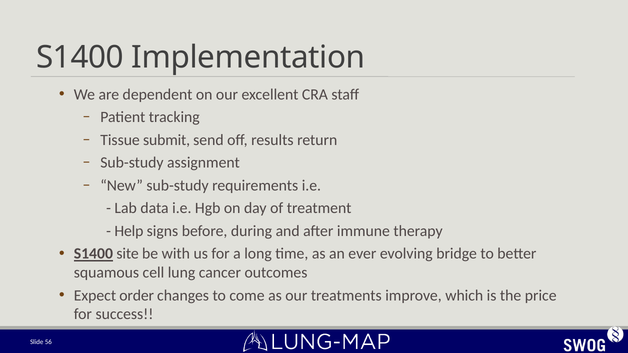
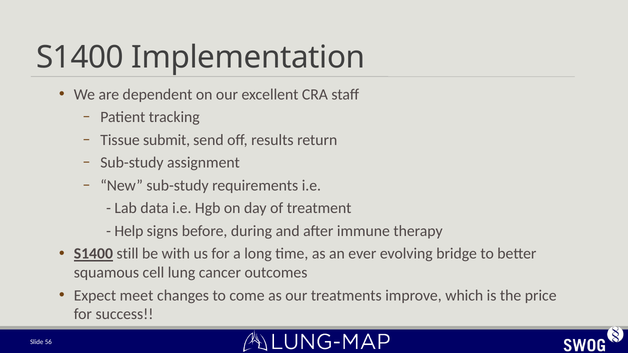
site: site -> still (128, 254)
order: order -> meet (137, 296)
